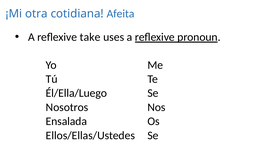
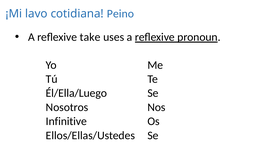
otra: otra -> lavo (36, 14)
Afeita: Afeita -> Peino (120, 14)
Ensalada: Ensalada -> Infinitive (66, 122)
